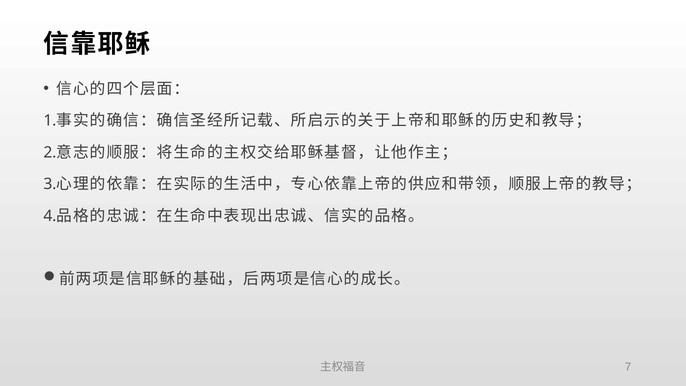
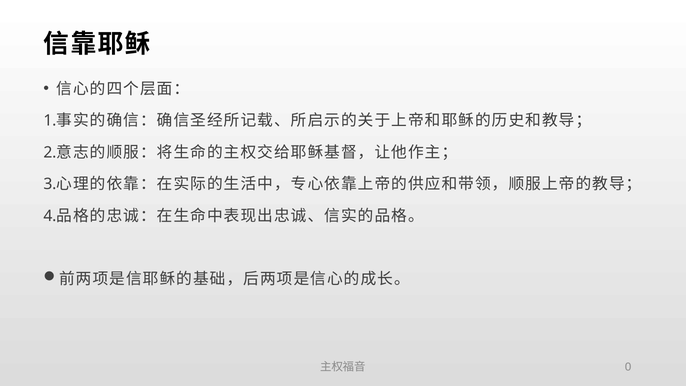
7: 7 -> 0 (628, 367)
